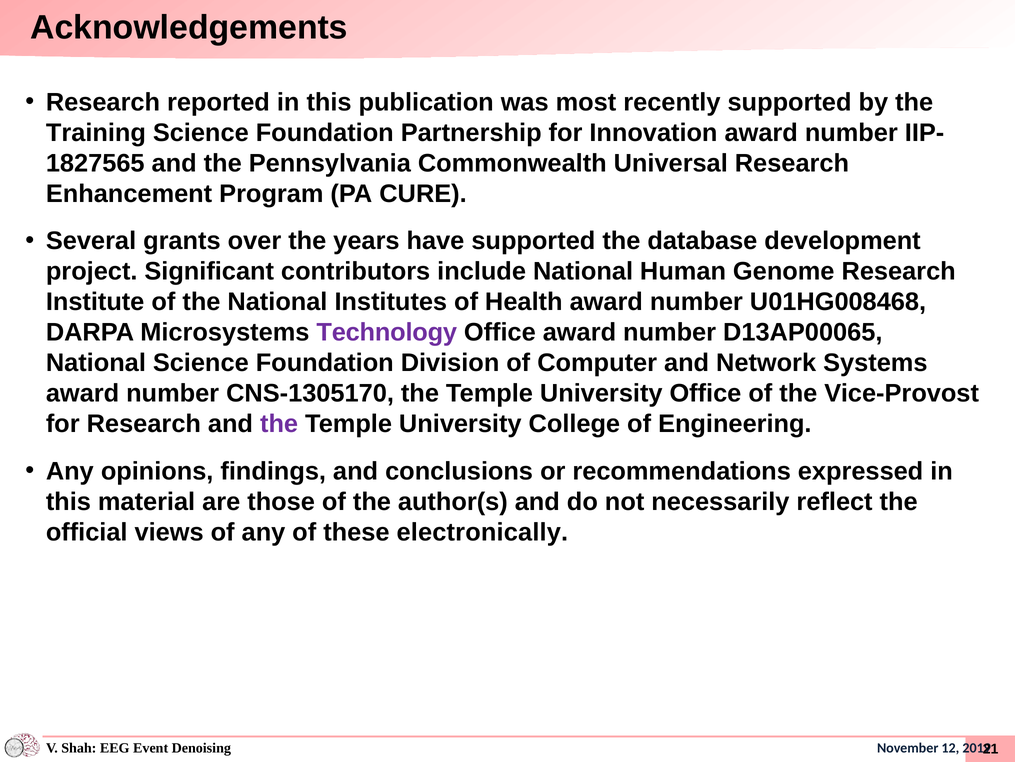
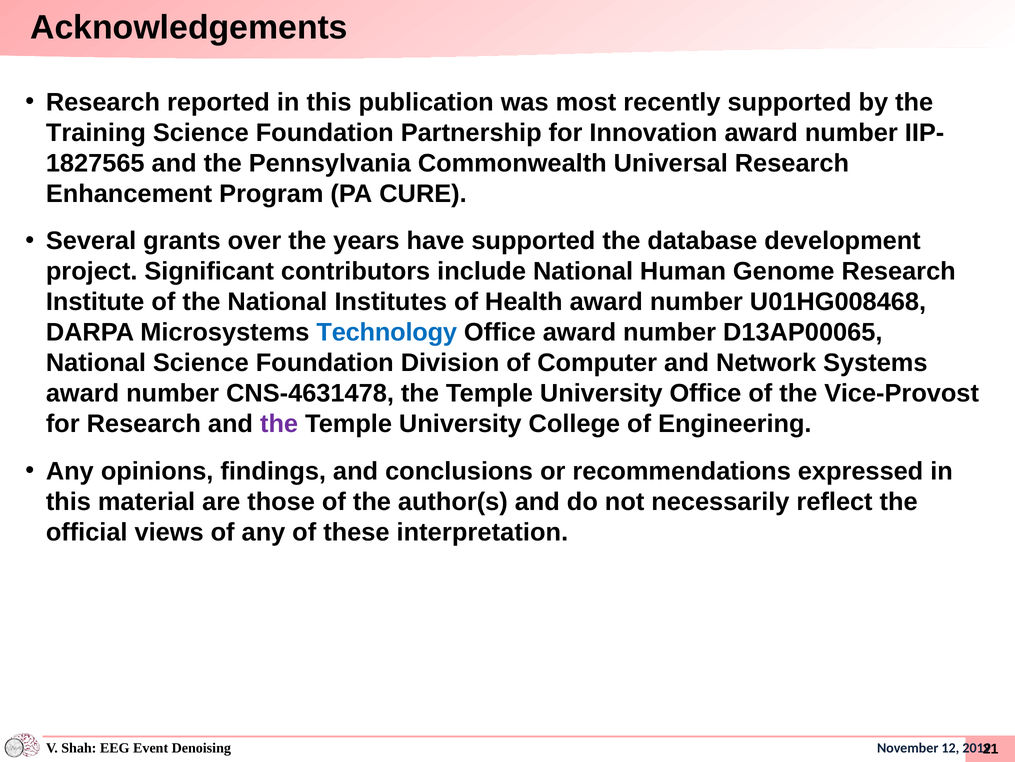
Technology colour: purple -> blue (387, 332)
CNS-1305170: CNS-1305170 -> CNS-4631478 (310, 393)
electronically: electronically -> interpretation (482, 532)
